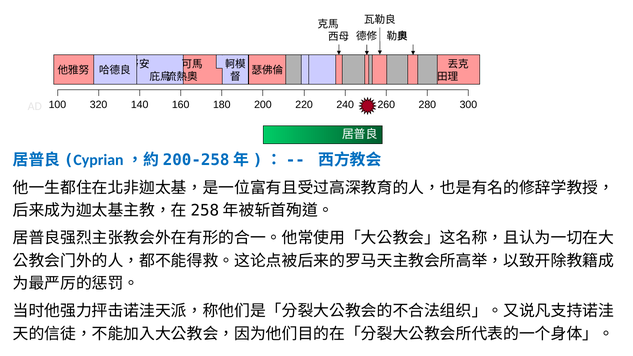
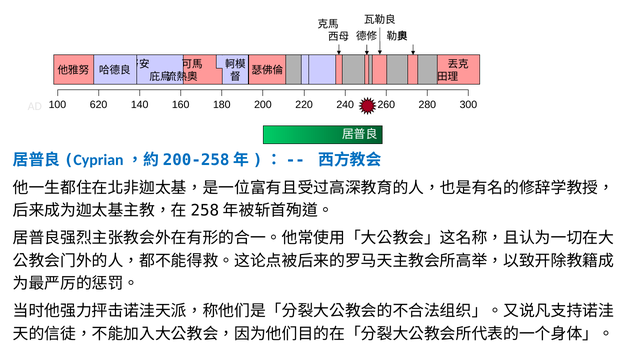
320: 320 -> 620 (99, 105)
